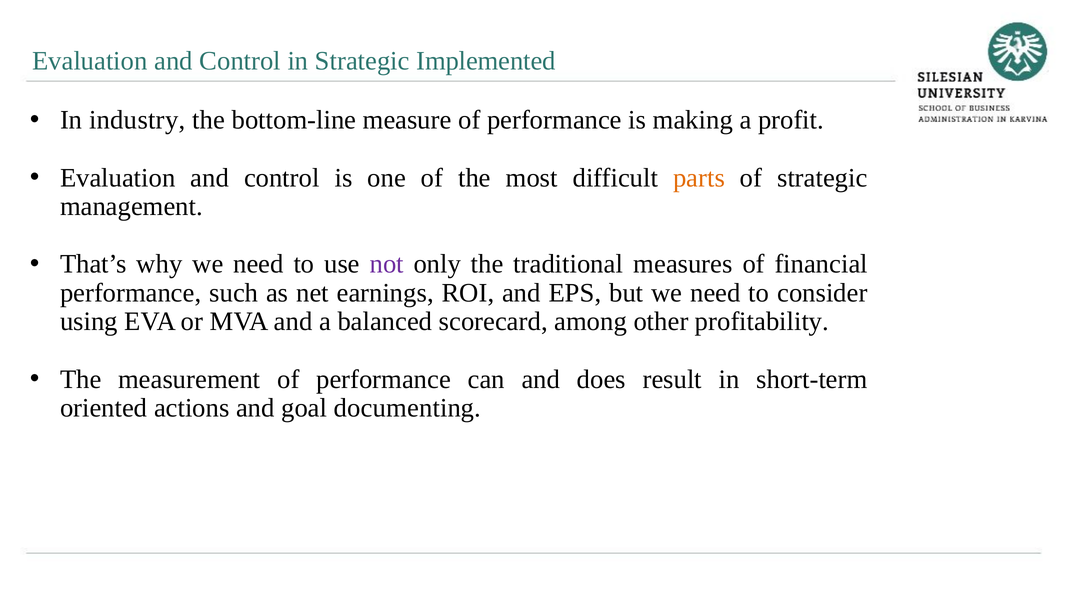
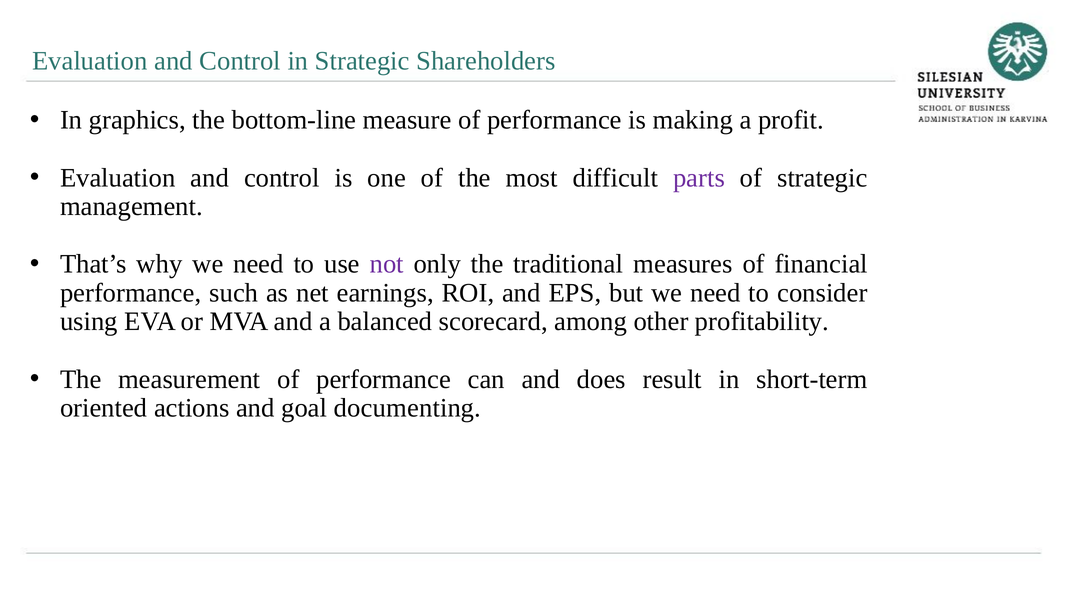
Implemented: Implemented -> Shareholders (486, 61)
industry: industry -> graphics (137, 120)
parts colour: orange -> purple (699, 178)
